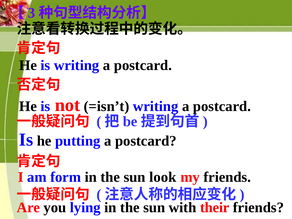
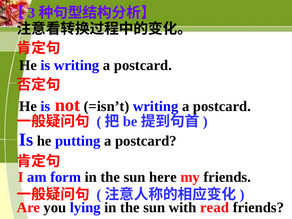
look: look -> here (163, 177)
their: their -> read (215, 208)
